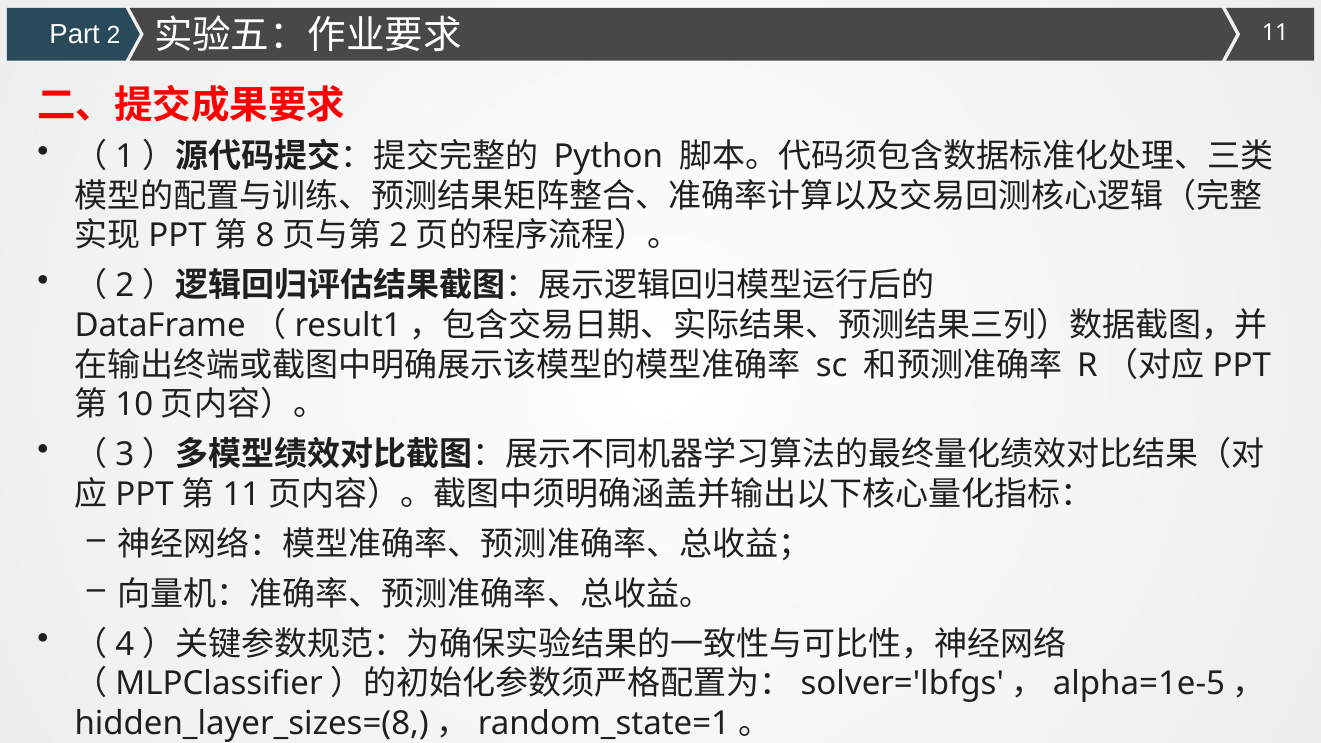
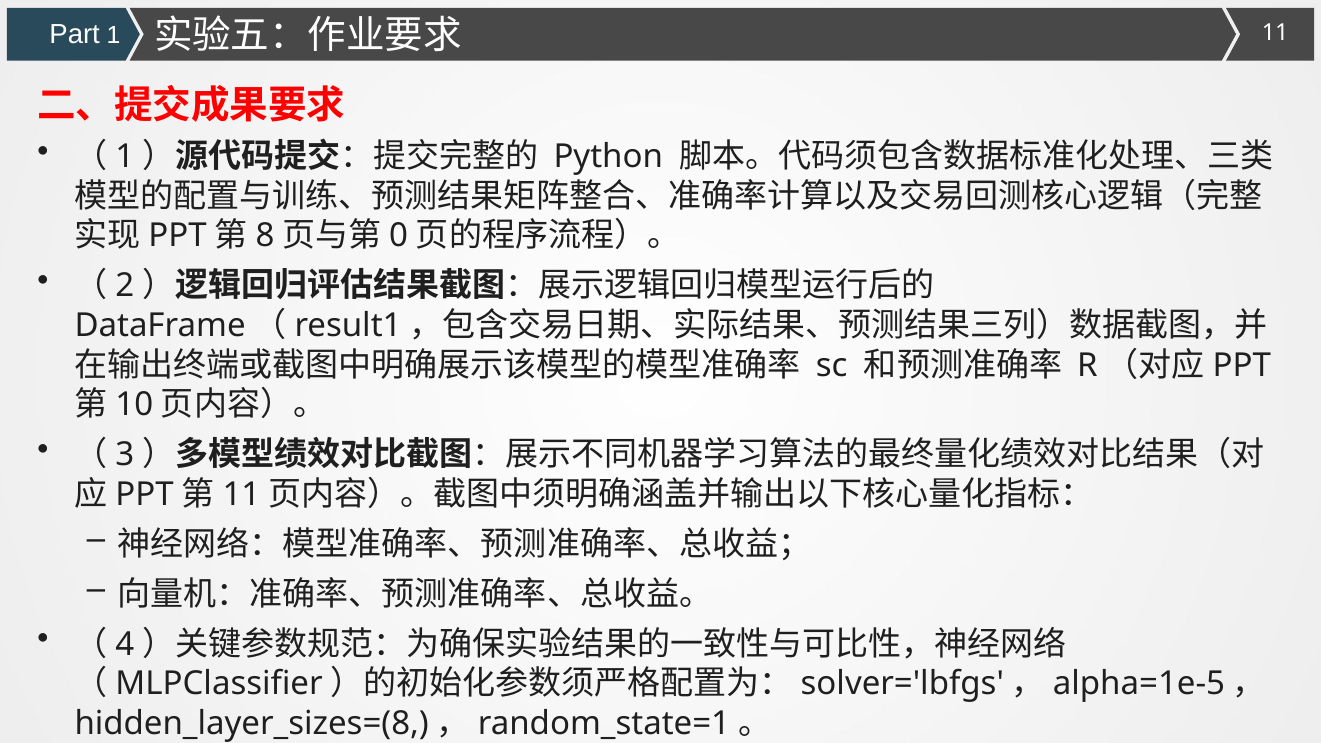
Part 2: 2 -> 1 (114, 36)
2: 2 -> 0 (399, 236)
